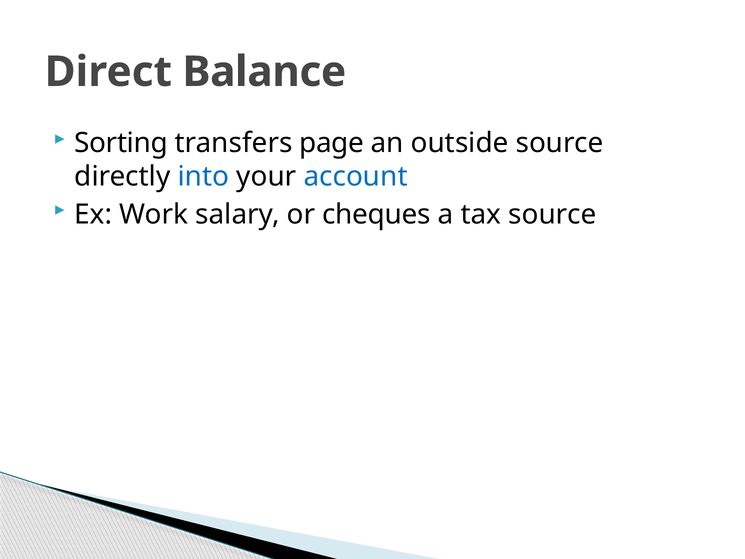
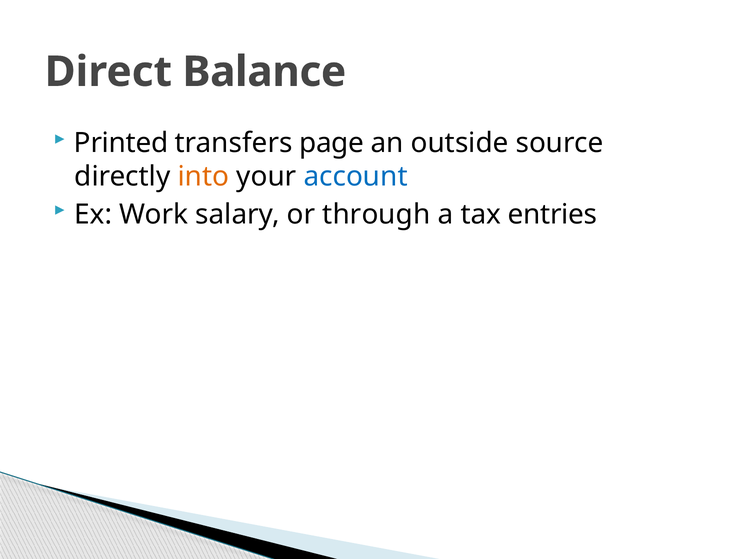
Sorting: Sorting -> Printed (121, 143)
into colour: blue -> orange (203, 177)
cheques: cheques -> through (376, 214)
tax source: source -> entries (553, 214)
